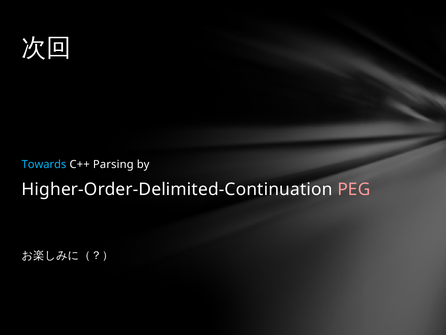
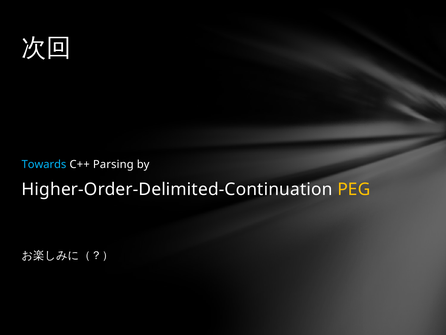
PEG colour: pink -> yellow (354, 189)
